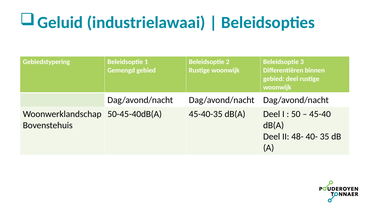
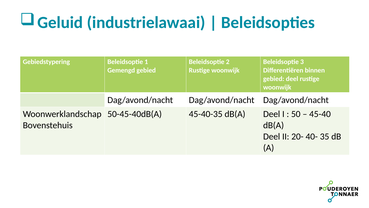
48-: 48- -> 20- (297, 136)
